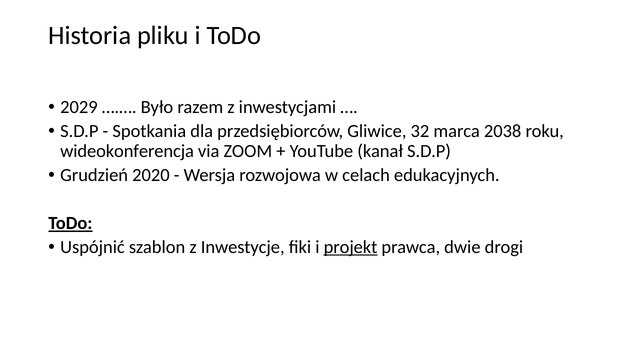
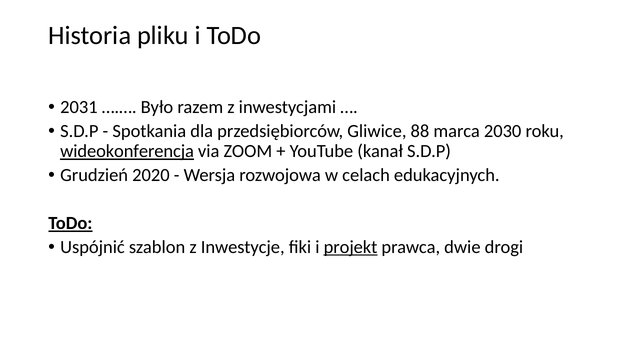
2029: 2029 -> 2031 (79, 107)
32: 32 -> 88 (420, 131)
2038: 2038 -> 2030 (503, 131)
wideokonferencja underline: none -> present (127, 151)
